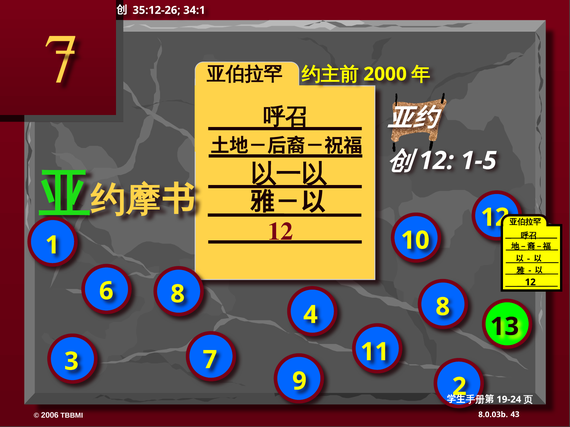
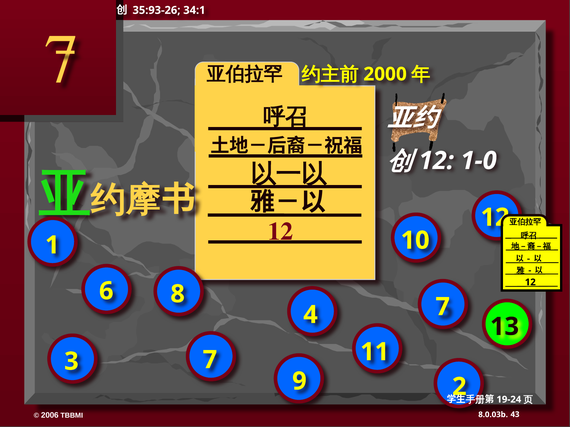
35:12-26: 35:12-26 -> 35:93-26 (156, 10)
1-5: 1-5 -> 1-0 (479, 161)
4 8: 8 -> 7 (443, 307)
